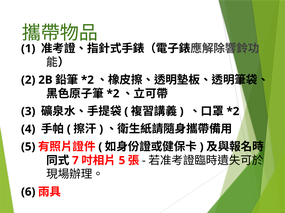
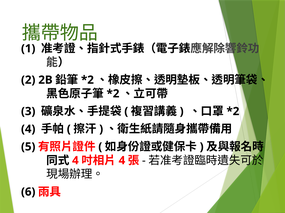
7: 7 -> 4 (75, 161)
5: 5 -> 4 (122, 161)
